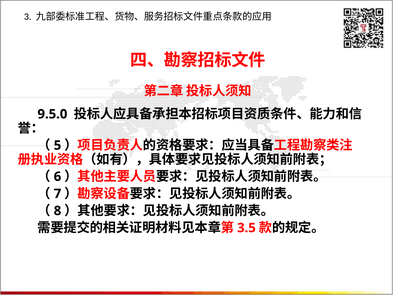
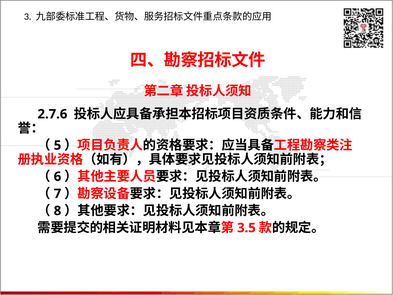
9.5.0: 9.5.0 -> 2.7.6 (52, 114)
